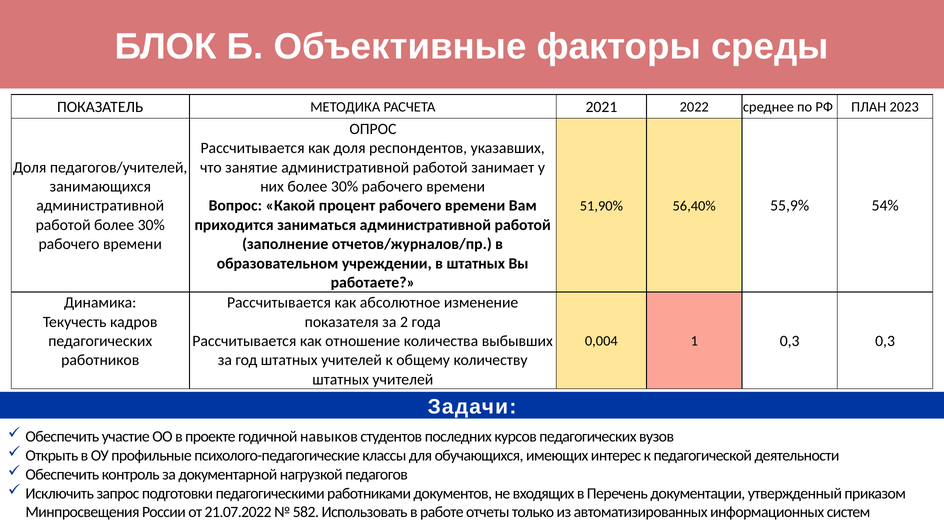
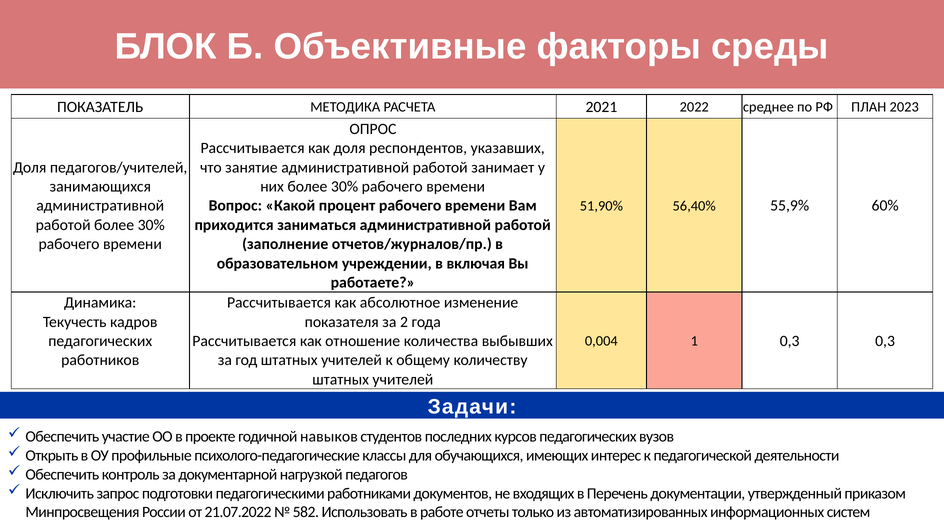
54%: 54% -> 60% (885, 206)
в штатных: штатных -> включая (476, 263)
